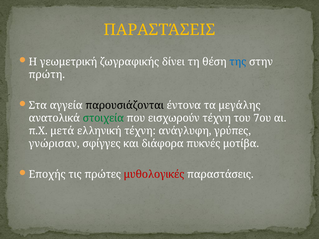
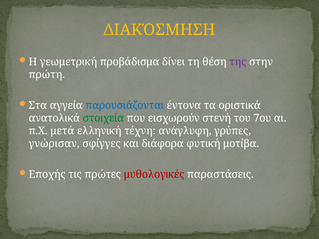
ΠΑΡΑΣΤΆΣΕΙΣ: ΠΑΡΑΣΤΆΣΕΙΣ -> ΔΙΑΚΌΣΜΗΣΗ (159, 30)
ζωγραφικής: ζωγραφικής -> προβάδισμα (130, 62)
της colour: blue -> purple (238, 62)
παρουσιάζονται colour: black -> blue (125, 105)
μεγάλης: μεγάλης -> οριστικά (240, 105)
εισχωρούν τέχνη: τέχνη -> στενή (217, 118)
πυκνές: πυκνές -> φυτική (203, 144)
